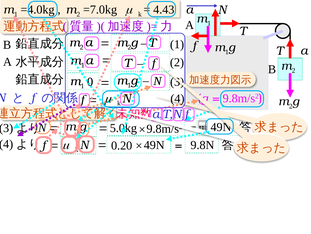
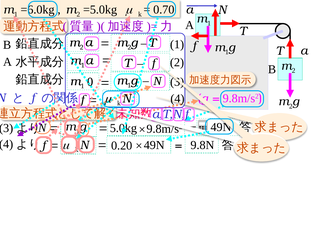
=4.0kg: =4.0kg -> =6.0kg (38, 10)
=7.0kg: =7.0kg -> =5.0kg (100, 10)
4.43: 4.43 -> 0.70 (164, 10)
